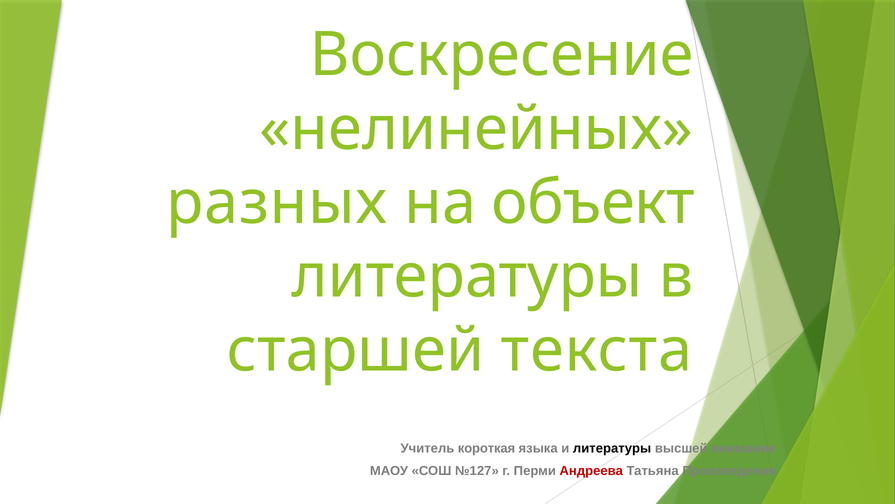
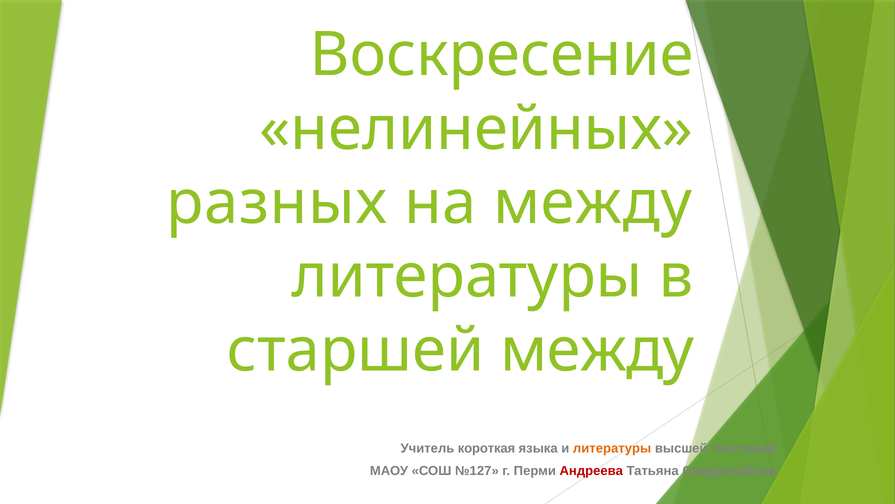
на объект: объект -> между (593, 203)
старшей текста: текста -> между (597, 350)
литературы colour: black -> orange (612, 448)
внимание: внимание -> текстовой (744, 448)
Произведения: Произведения -> Свидригайлов (729, 470)
